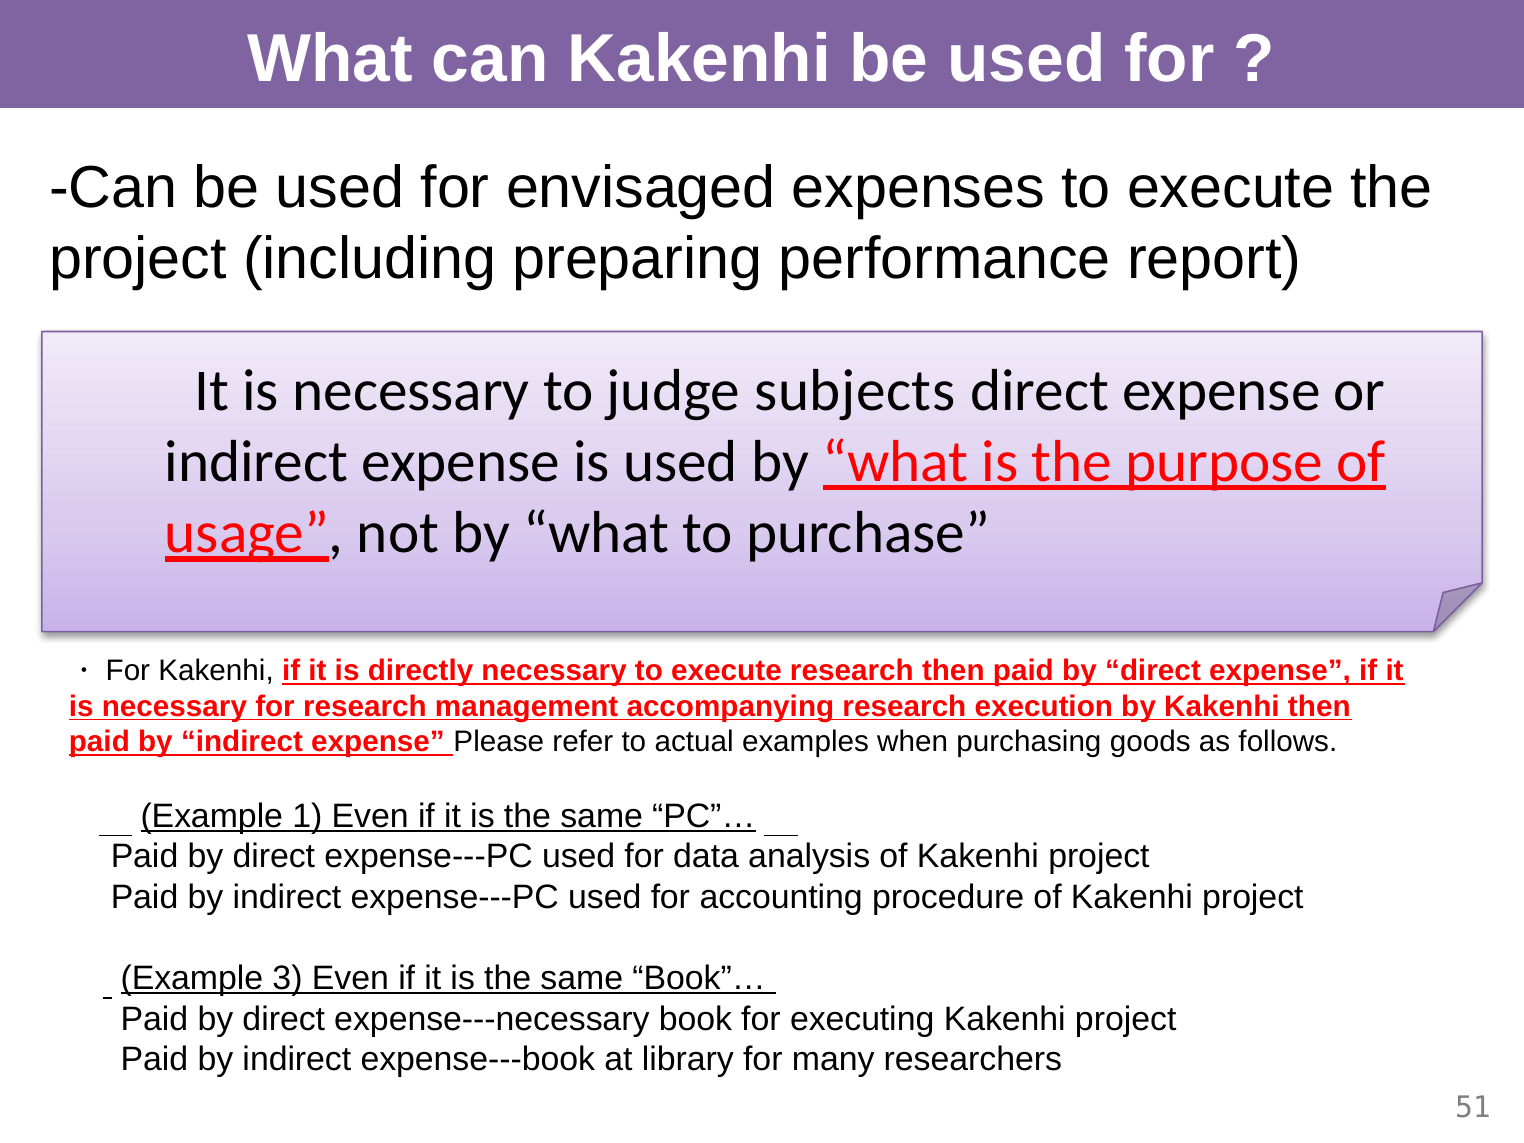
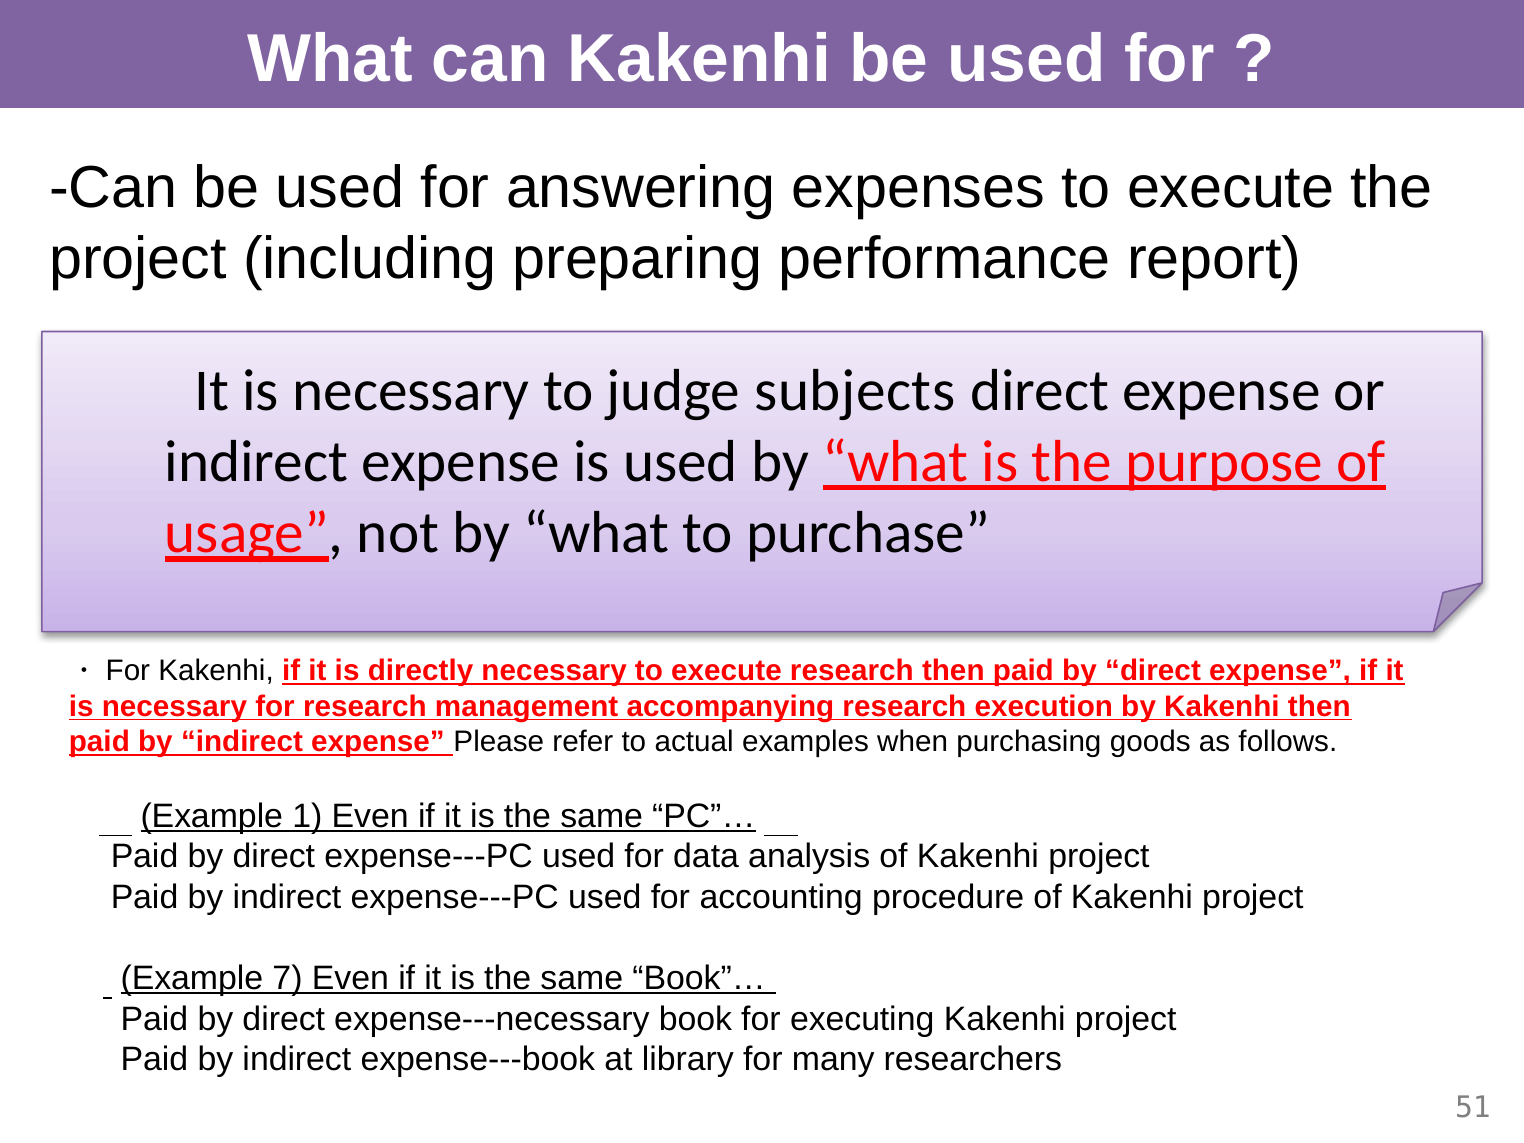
envisaged: envisaged -> answering (641, 187)
3: 3 -> 7 (288, 978)
